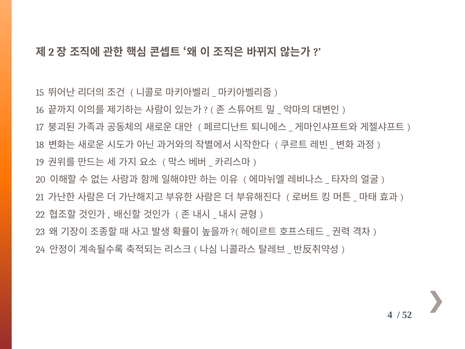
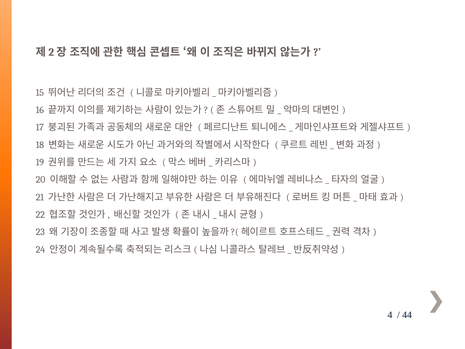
52: 52 -> 44 (407, 315)
